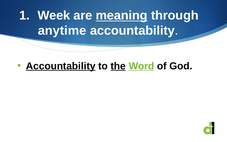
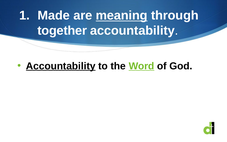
Week: Week -> Made (54, 15)
anytime: anytime -> together (62, 31)
the underline: present -> none (118, 66)
